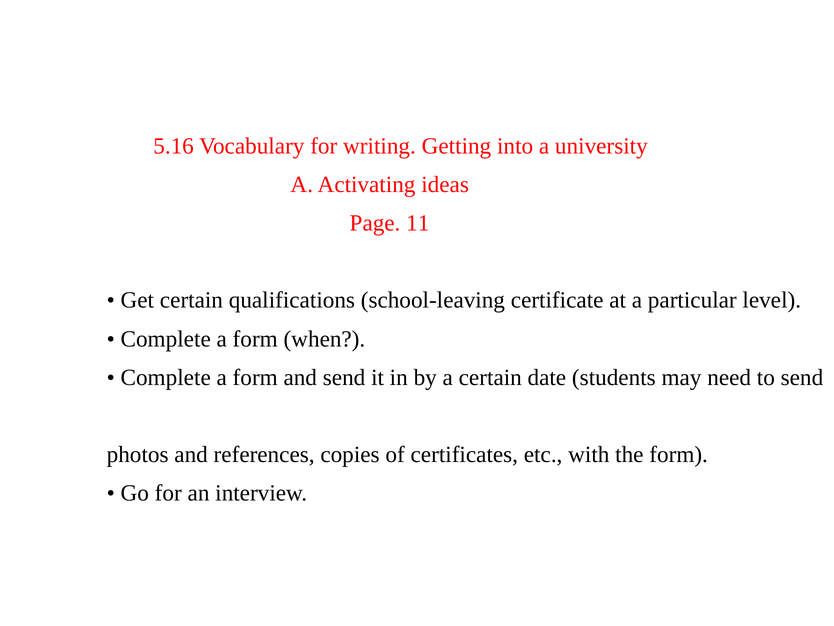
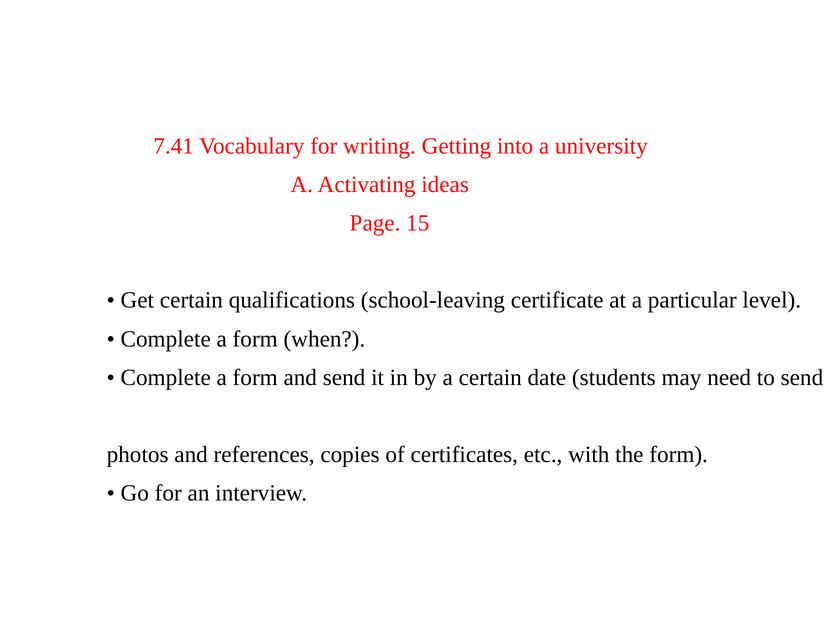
5.16: 5.16 -> 7.41 (174, 146)
11: 11 -> 15 (418, 223)
